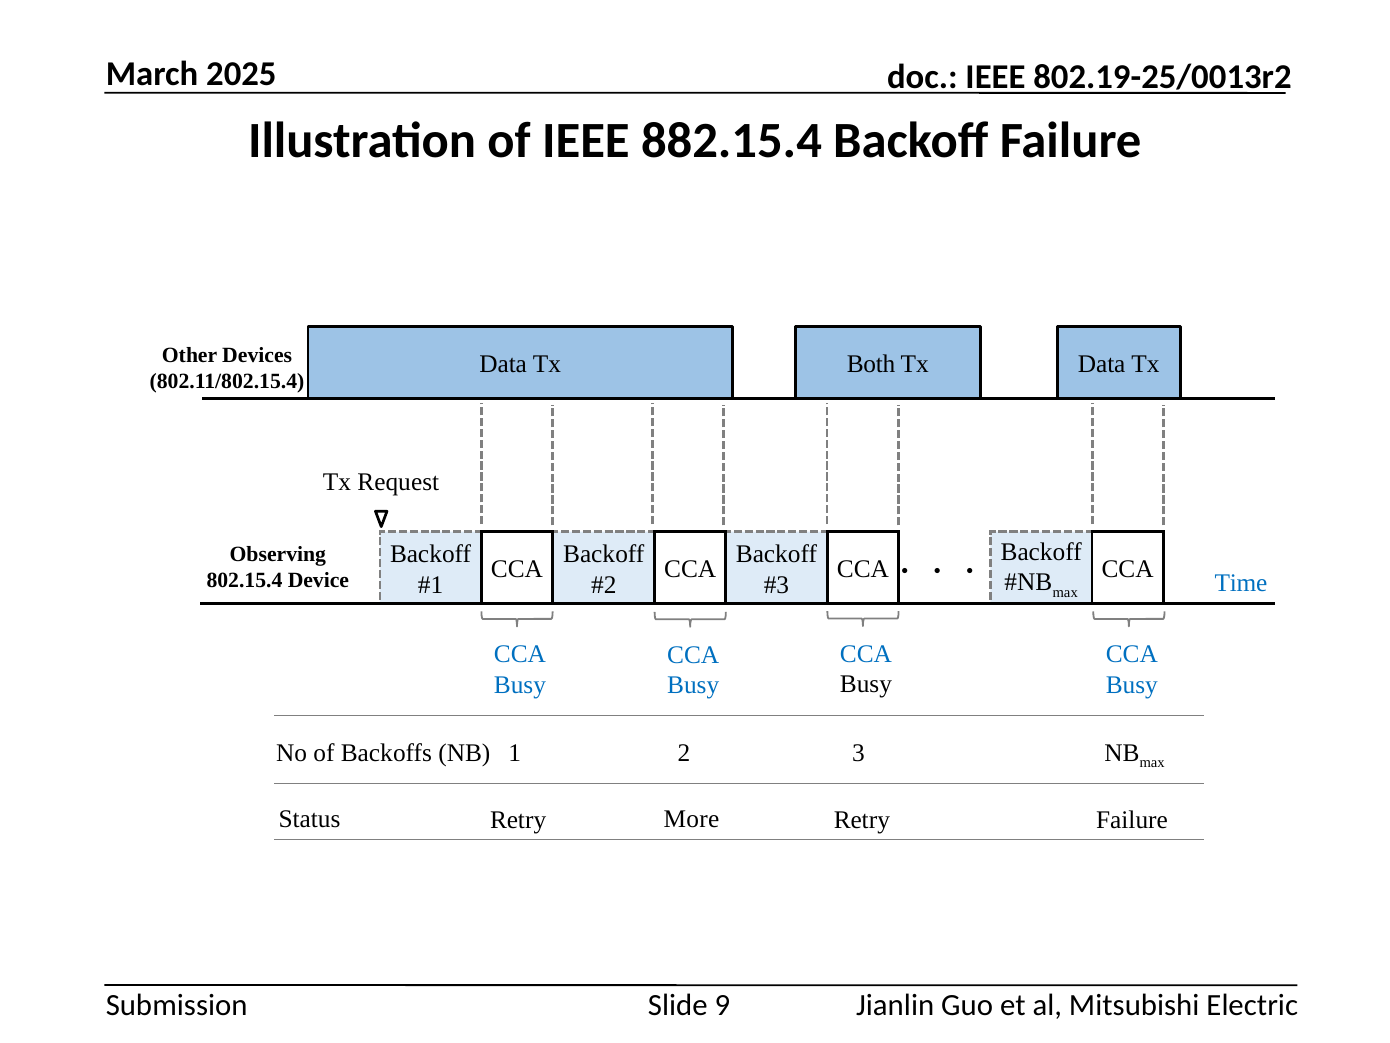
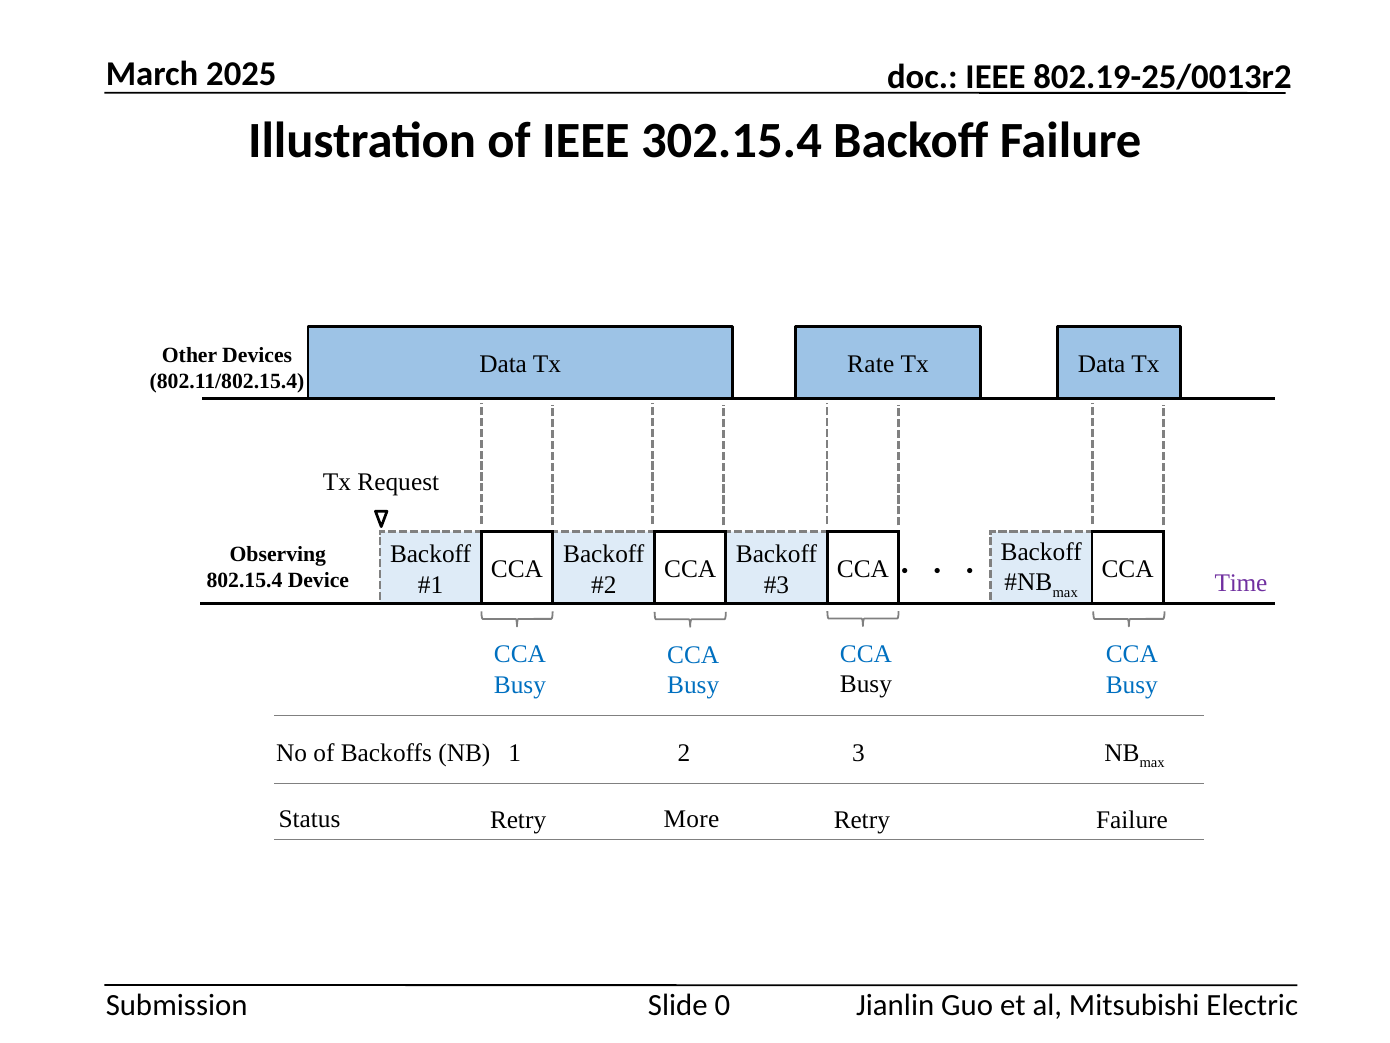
882.15.4: 882.15.4 -> 302.15.4 (731, 140)
Both: Both -> Rate (871, 364)
Time colour: blue -> purple (1241, 583)
9: 9 -> 0 (722, 1005)
